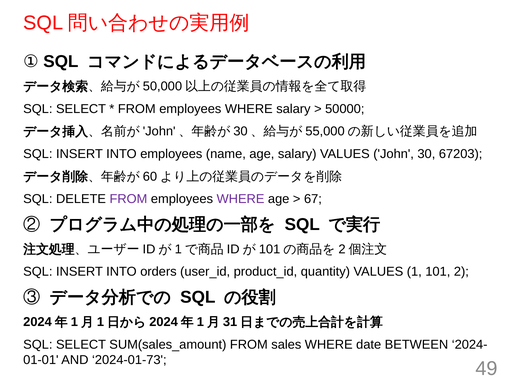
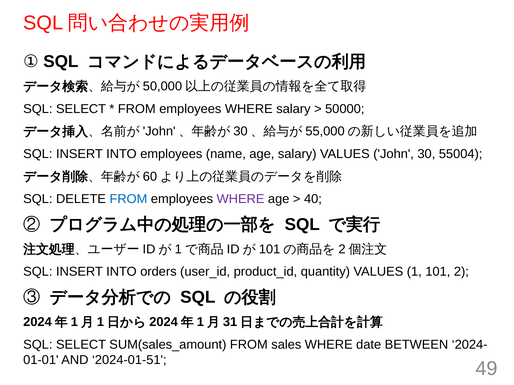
67203: 67203 -> 55004 (461, 154)
FROM colour: purple -> blue (128, 199)
67: 67 -> 40 (313, 199)
2024-01-73: 2024-01-73 -> 2024-01-51 (129, 360)
